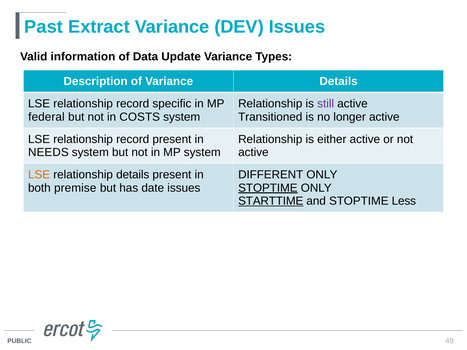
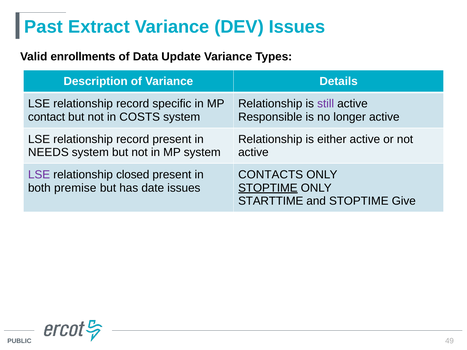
information: information -> enrollments (83, 57)
federal: federal -> contact (47, 117)
Transitioned: Transitioned -> Responsible (270, 117)
LSE colour: orange -> purple (39, 175)
relationship details: details -> closed (133, 175)
DIFFERENT: DIFFERENT -> CONTACTS (271, 175)
STARTTIME underline: present -> none (271, 201)
Less: Less -> Give (404, 201)
